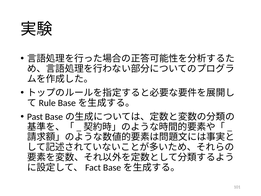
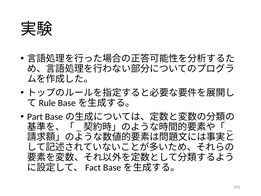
Past: Past -> Part (35, 117)
